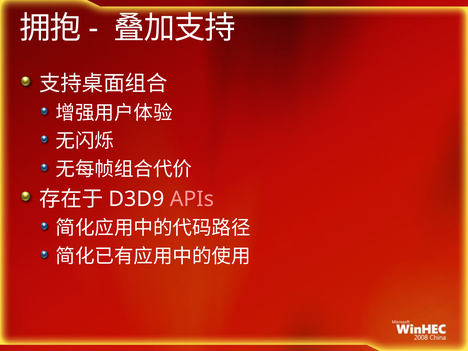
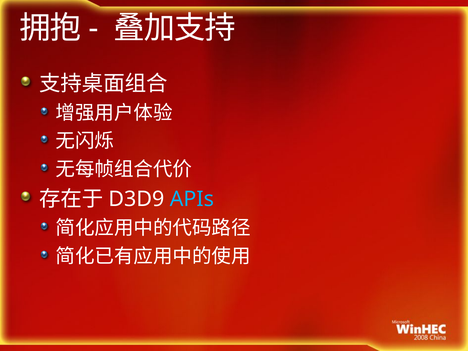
APIs colour: pink -> light blue (192, 199)
